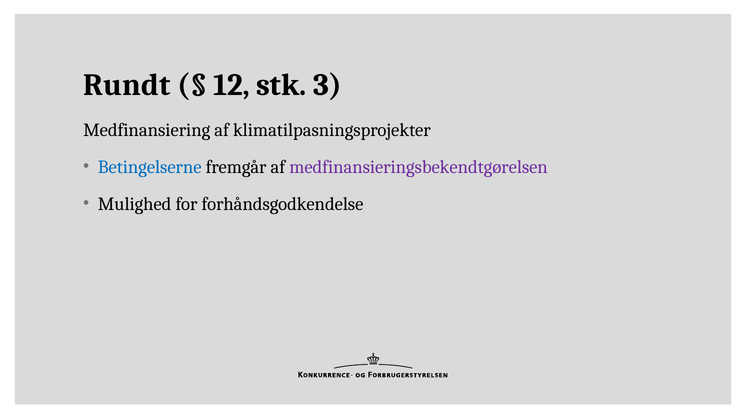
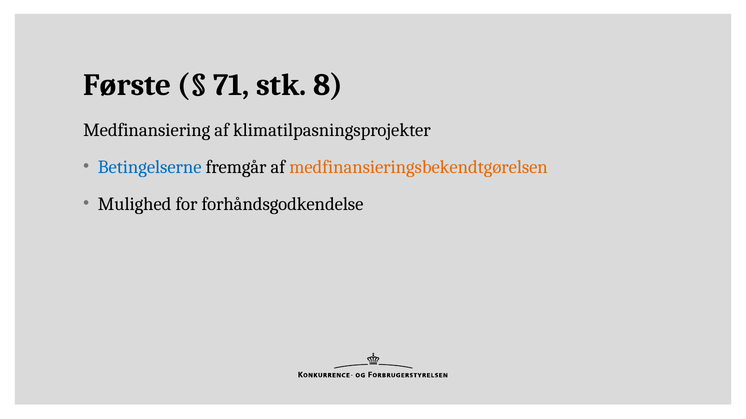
Rundt: Rundt -> Første (127, 85)
12: 12 -> 71 (232, 85)
3: 3 -> 8 (328, 85)
medfinansieringsbekendtgørelsen colour: purple -> orange (419, 167)
